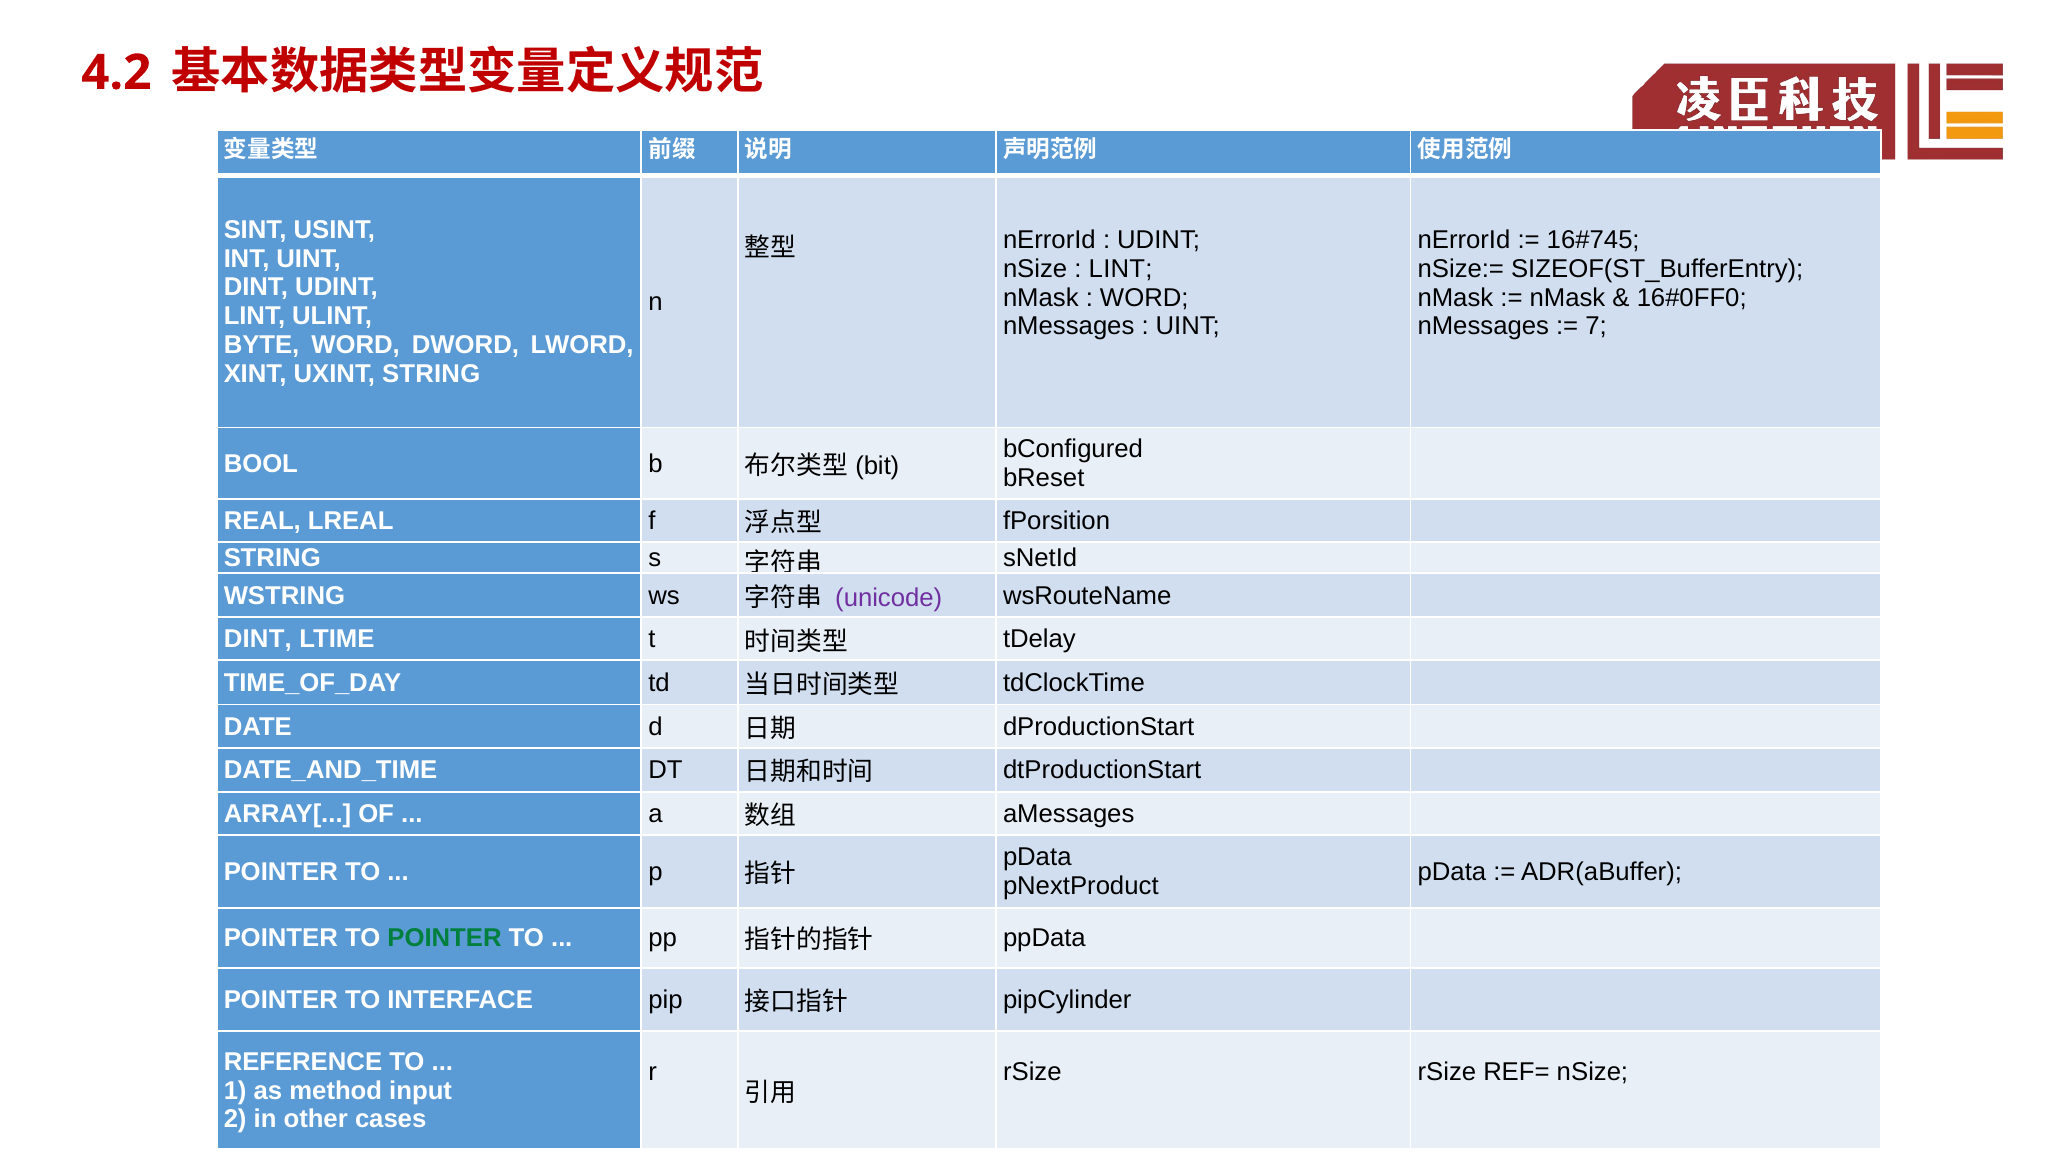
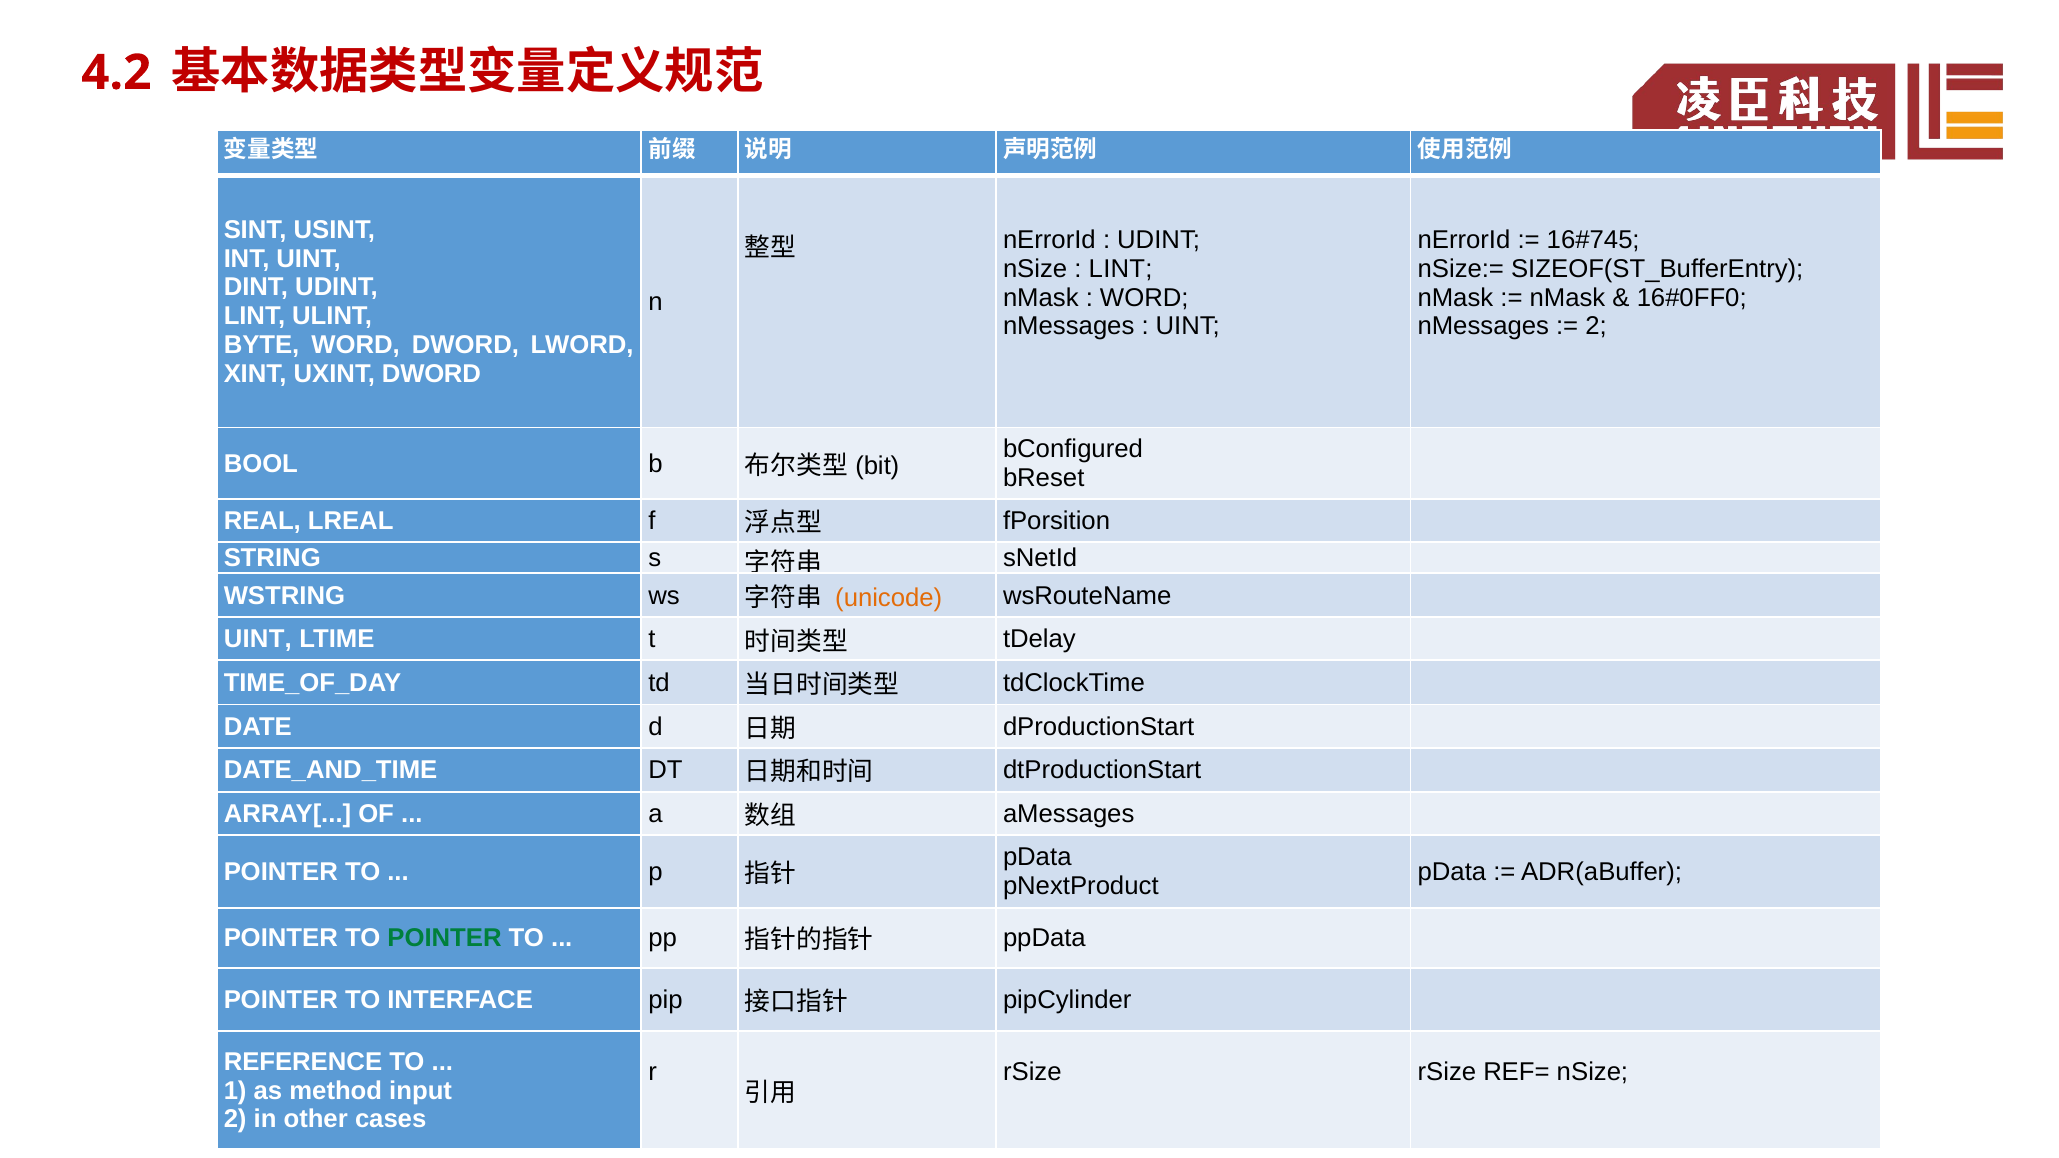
7: 7 -> 2 (1596, 327)
UXINT STRING: STRING -> DWORD (431, 374)
unicode colour: purple -> orange (889, 598)
DINT: DINT -> UINT (258, 639)
